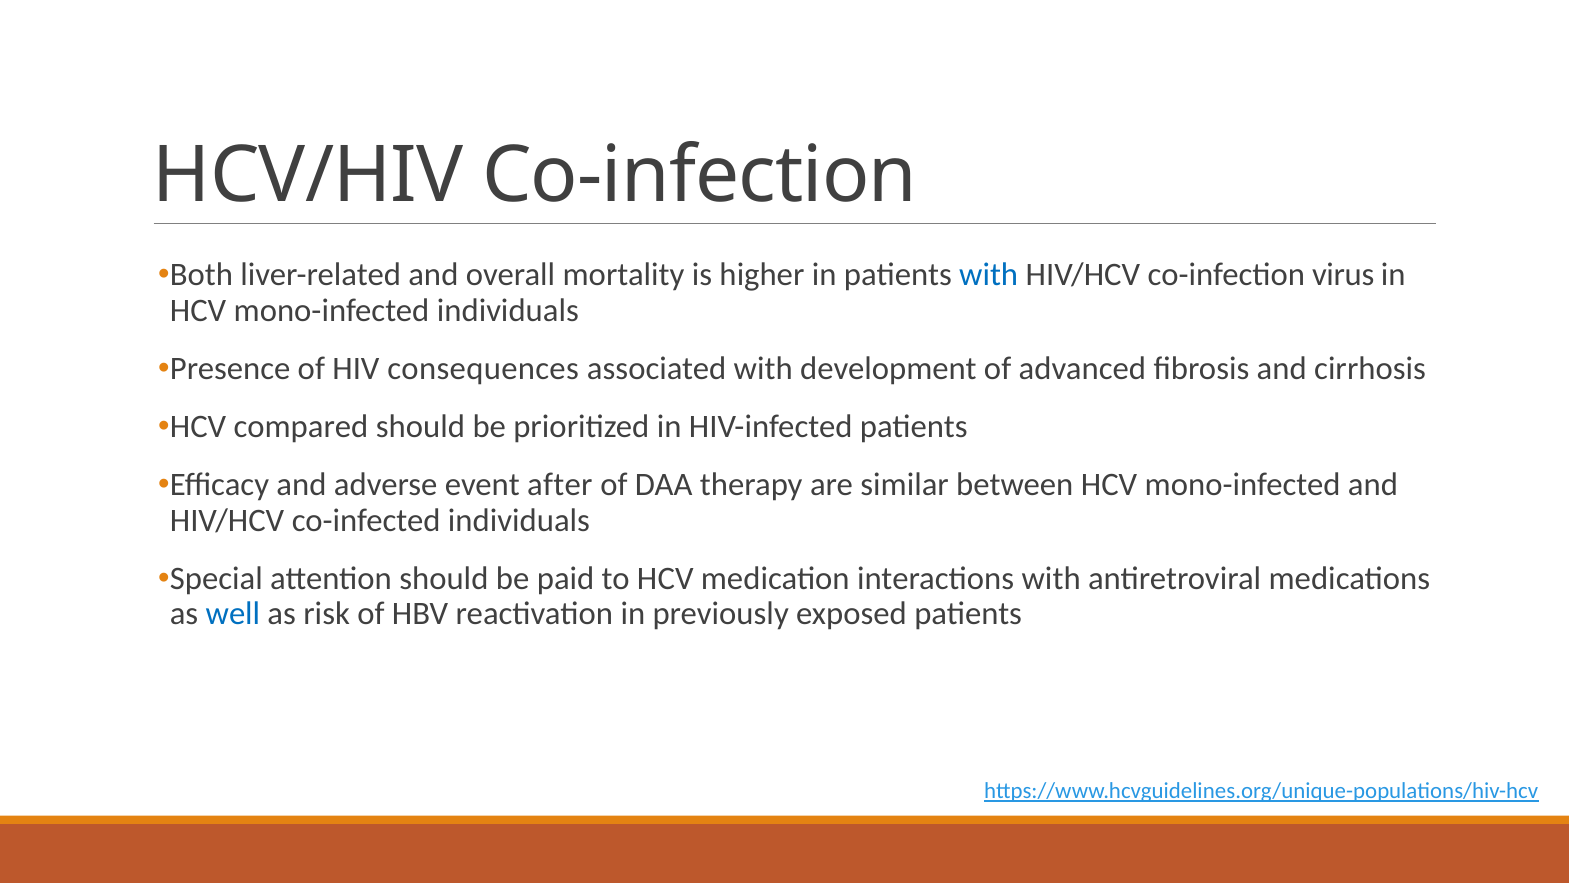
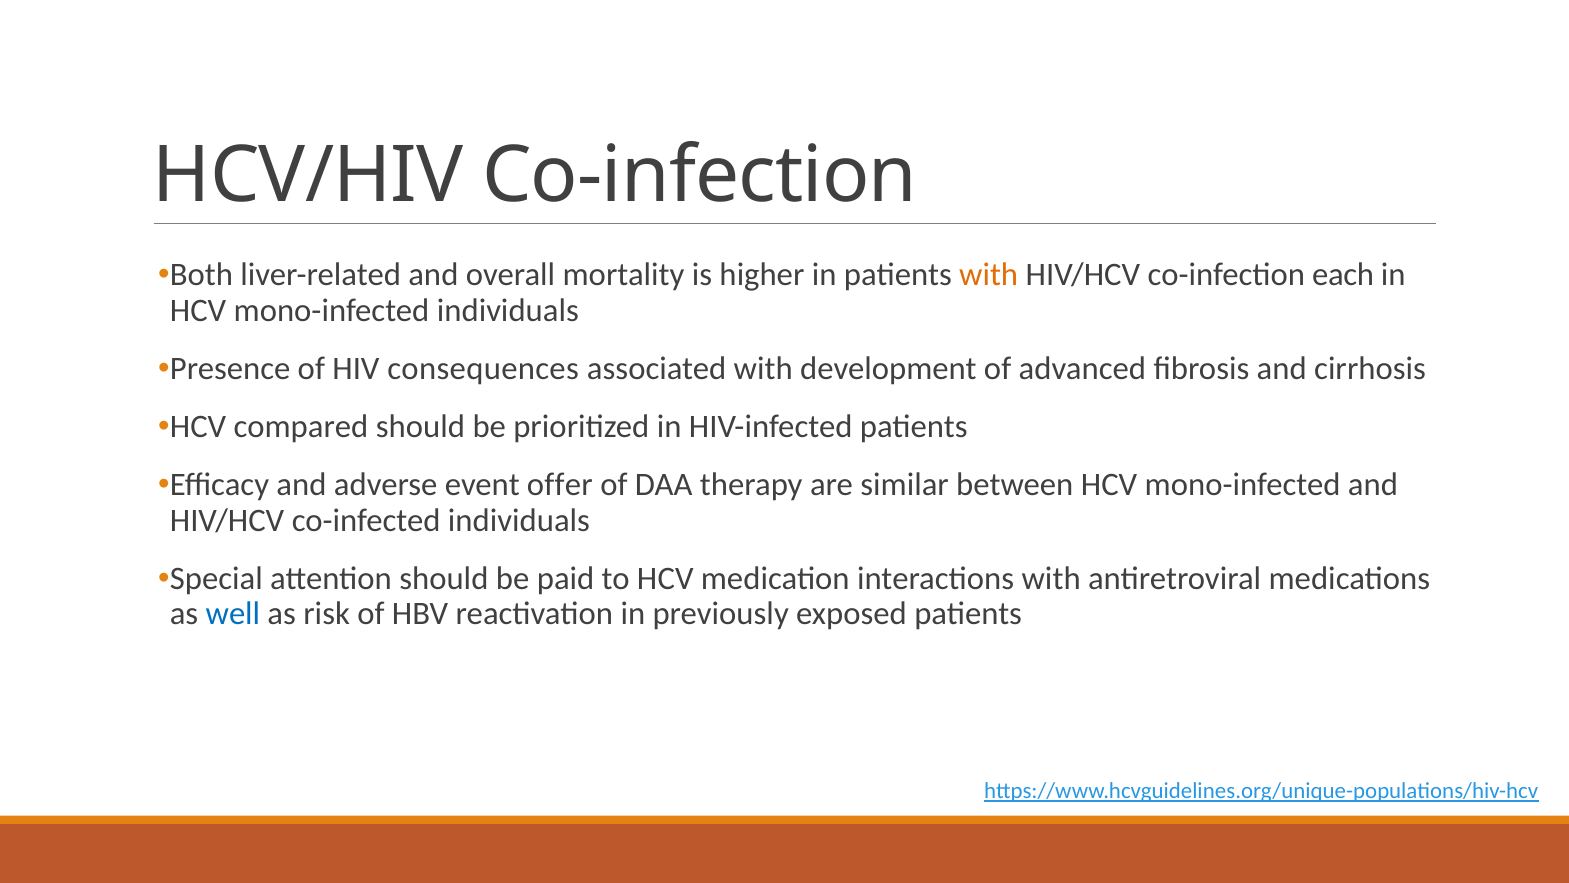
with colour: blue -> orange (989, 275)
virus: virus -> each (1343, 275)
after: after -> offer (560, 485)
